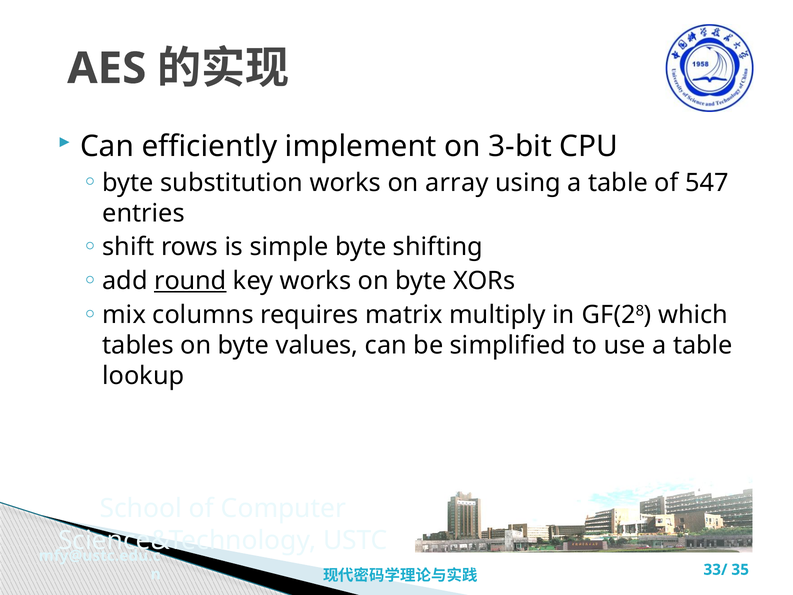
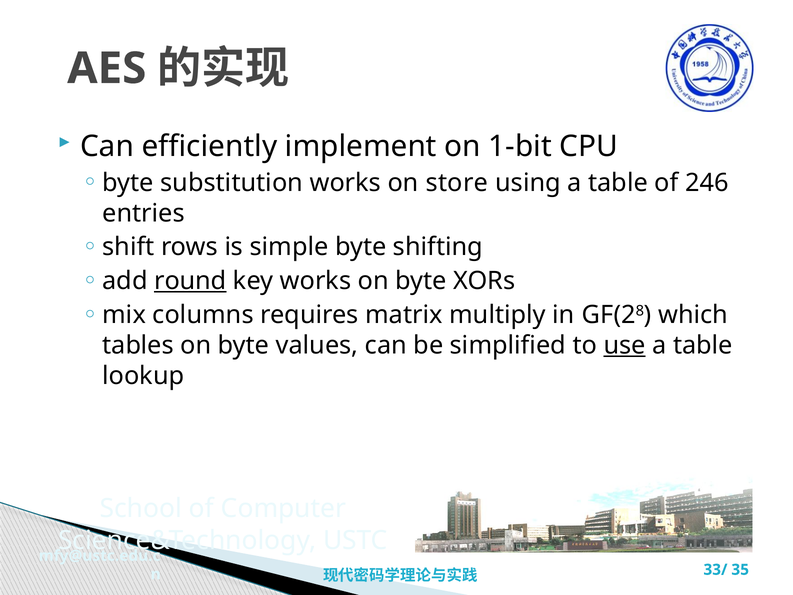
3-bit: 3-bit -> 1-bit (520, 146)
array: array -> store (457, 183)
547: 547 -> 246 (707, 183)
use underline: none -> present (625, 345)
